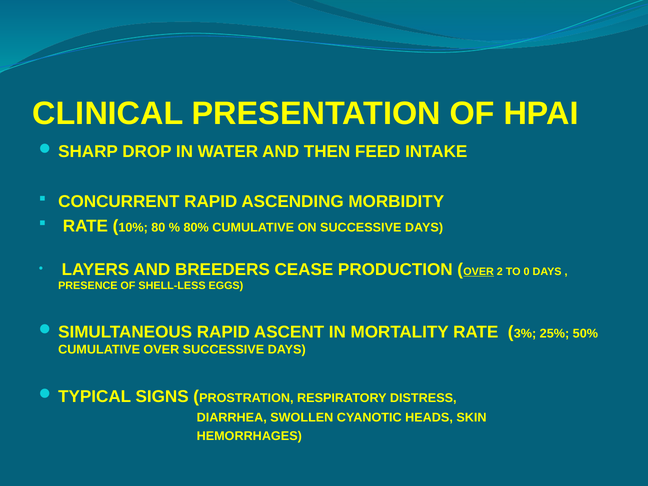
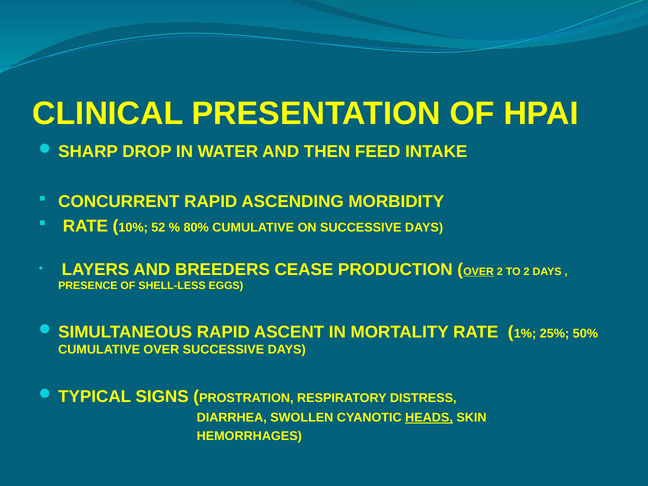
80: 80 -> 52 (158, 228)
TO 0: 0 -> 2 (527, 272)
3%: 3% -> 1% (525, 334)
HEADS underline: none -> present (429, 418)
